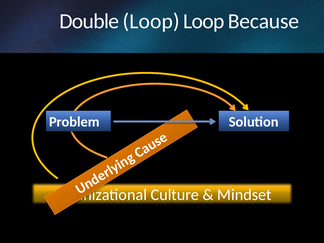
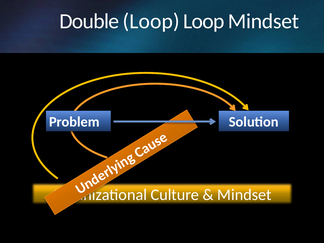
Loop Because: Because -> Mindset (263, 21)
